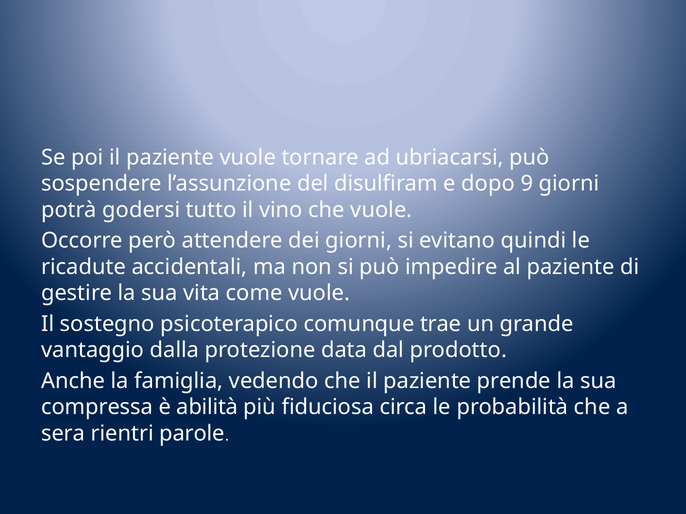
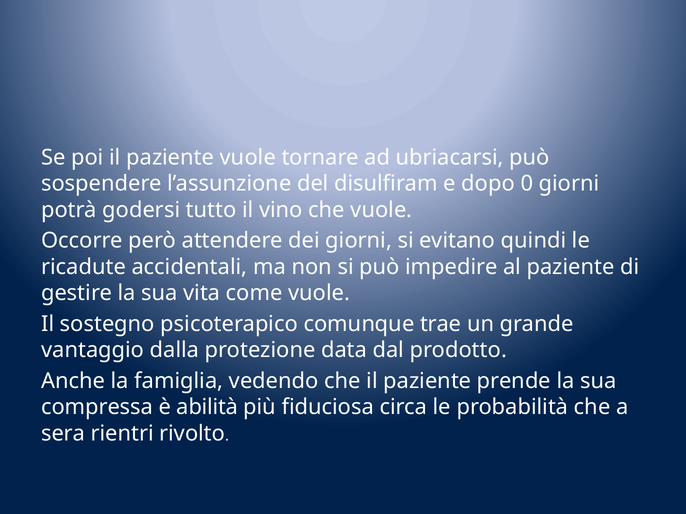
9: 9 -> 0 (527, 184)
parole: parole -> rivolto (192, 434)
